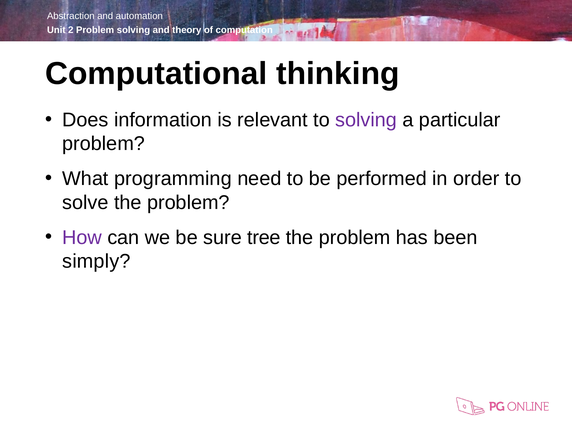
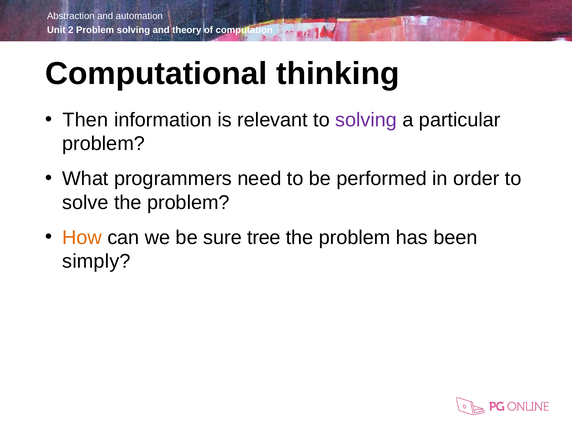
Does: Does -> Then (85, 120)
programming: programming -> programmers (173, 179)
How colour: purple -> orange (82, 237)
